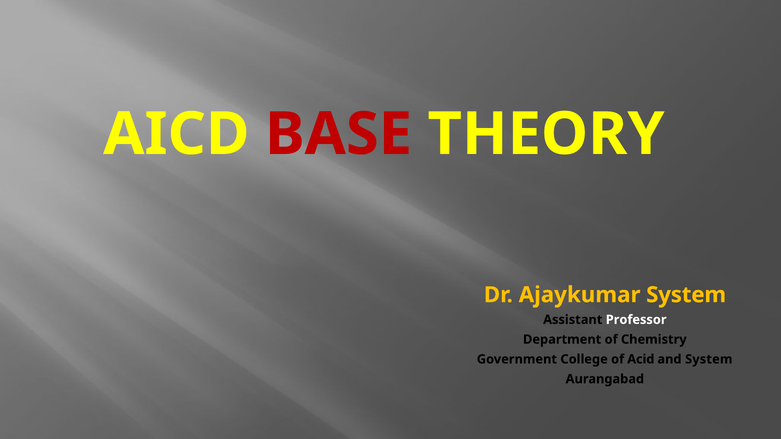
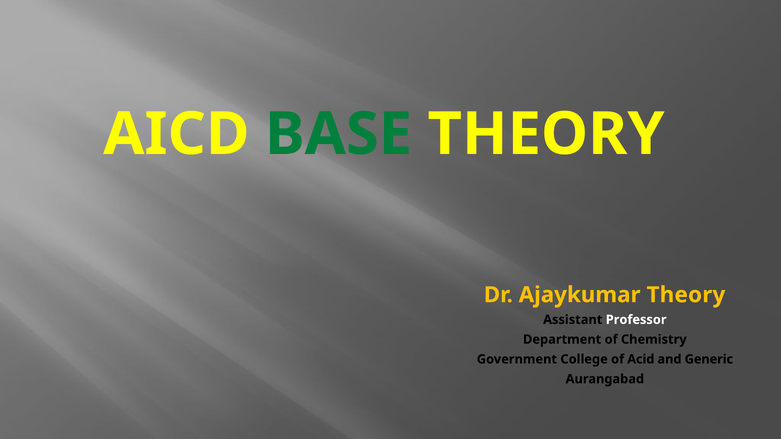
BASE colour: red -> green (339, 134)
Ajaykumar System: System -> Theory (686, 295)
and System: System -> Generic (709, 359)
